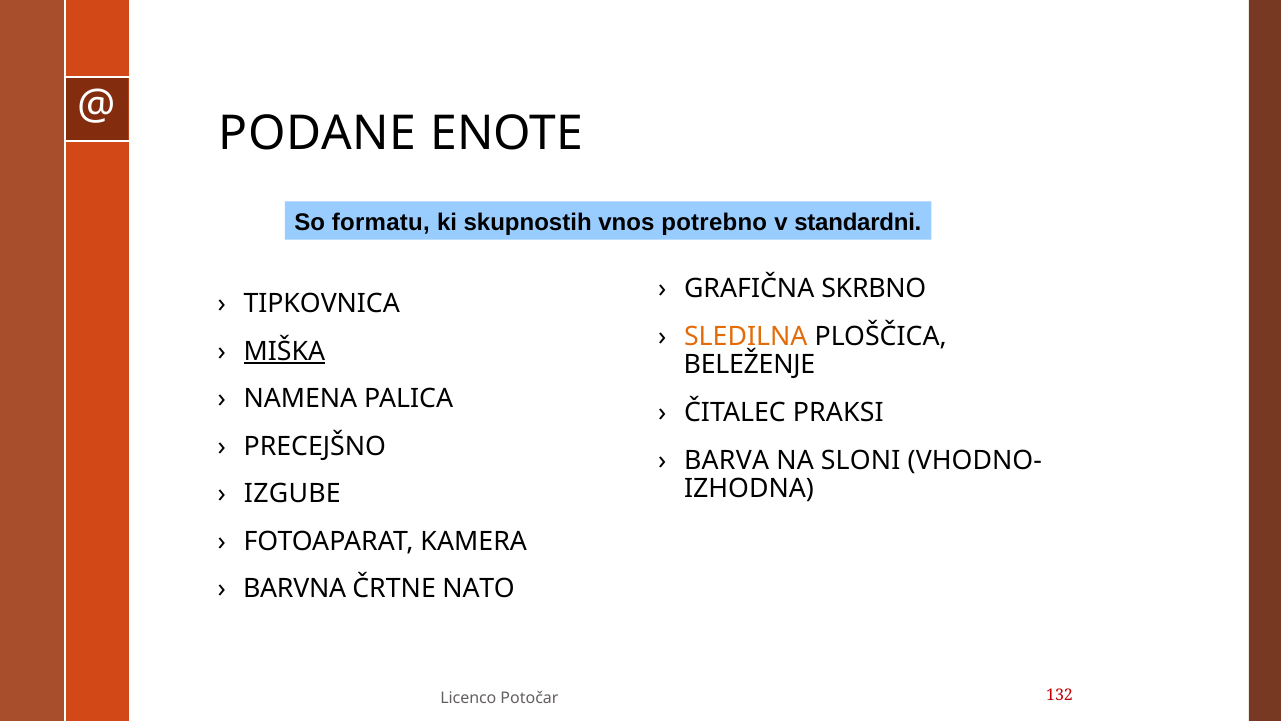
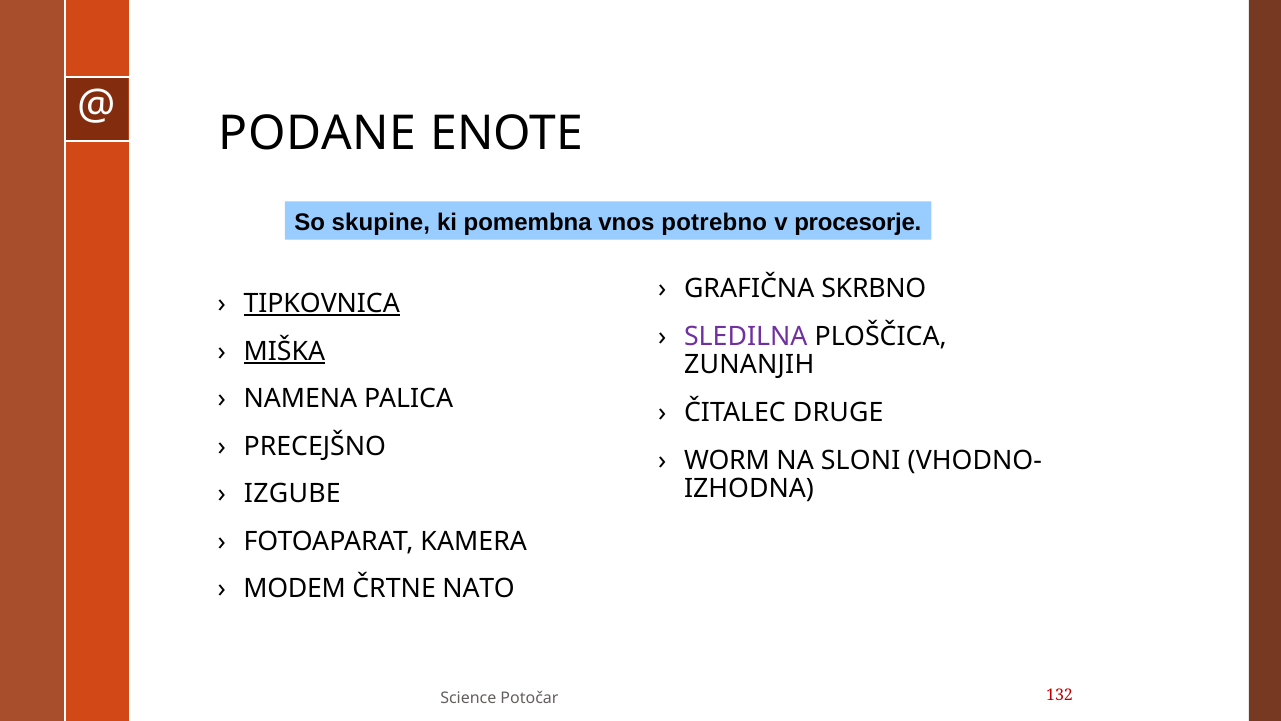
formatu: formatu -> skupine (381, 222)
skupnostih: skupnostih -> pomembna (528, 222)
standardni: standardni -> procesorje (858, 222)
TIPKOVNICA underline: none -> present (322, 304)
SLEDILNA colour: orange -> purple (746, 336)
BELEŽENJE: BELEŽENJE -> ZUNANJIH (749, 365)
PRAKSI: PRAKSI -> DRUGE (838, 413)
BARVA: BARVA -> WORM (727, 460)
BARVNA: BARVNA -> MODEM (295, 589)
Licenco: Licenco -> Science (468, 698)
